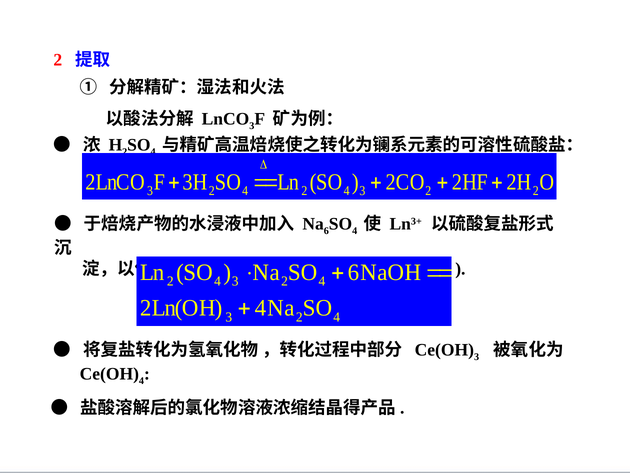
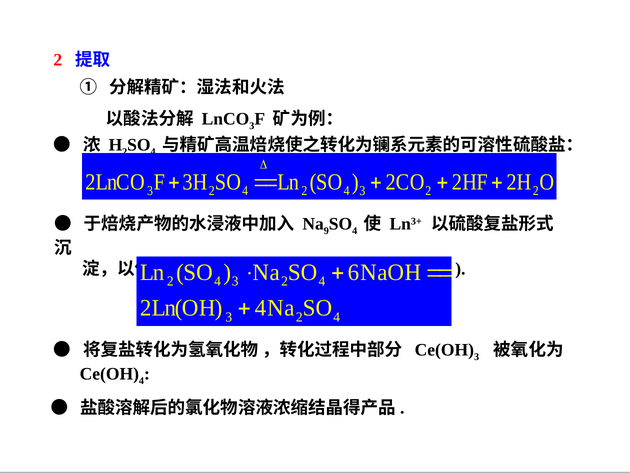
6: 6 -> 9 (326, 231)
